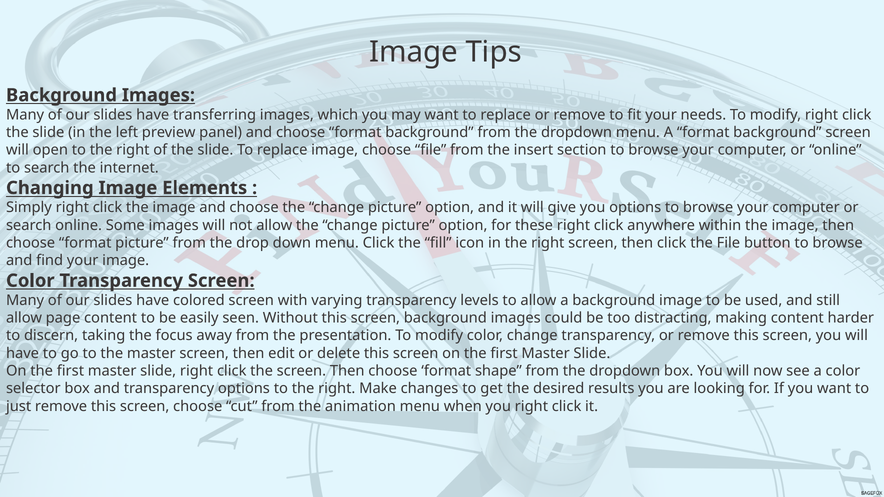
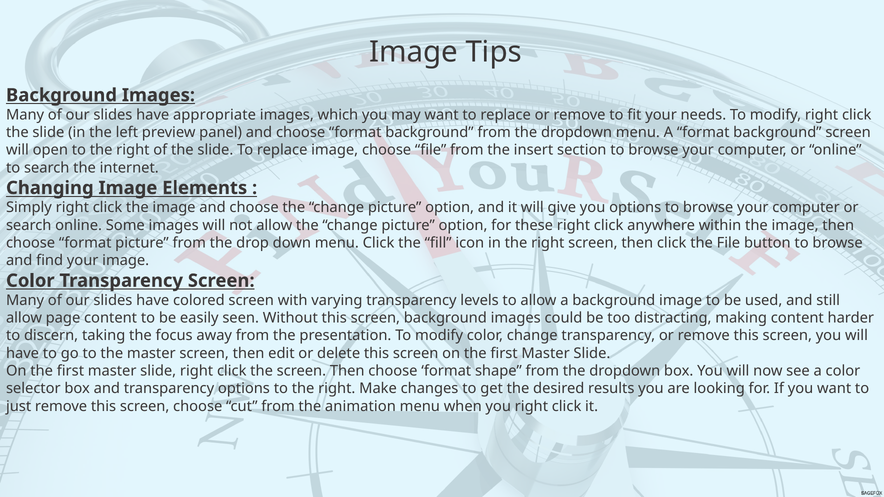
transferring: transferring -> appropriate (215, 115)
